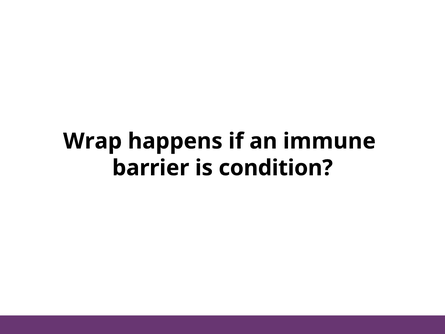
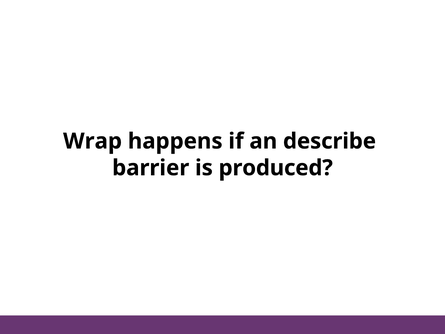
immune: immune -> describe (330, 141)
condition: condition -> produced (276, 168)
